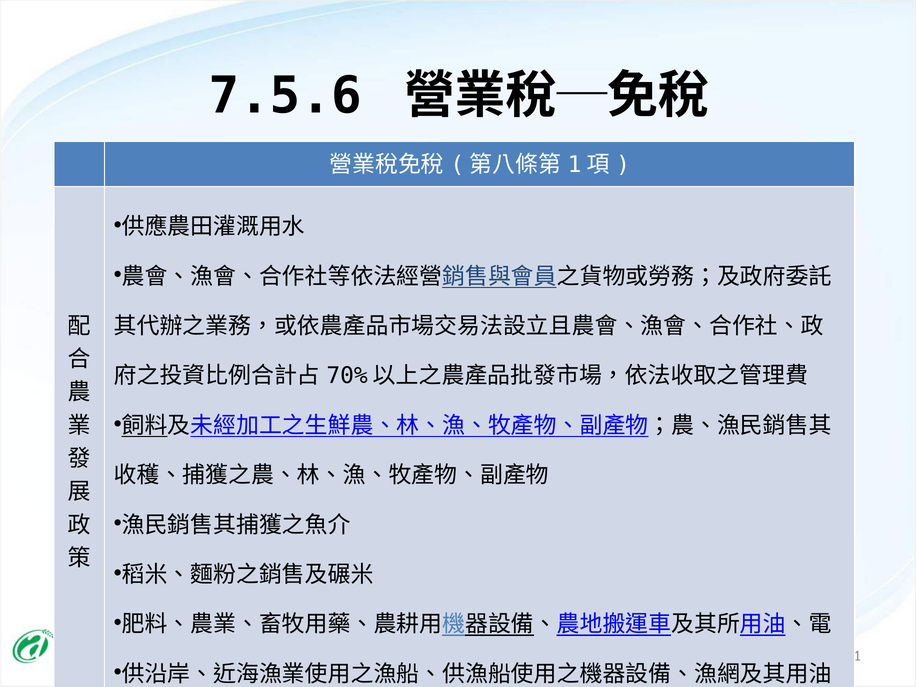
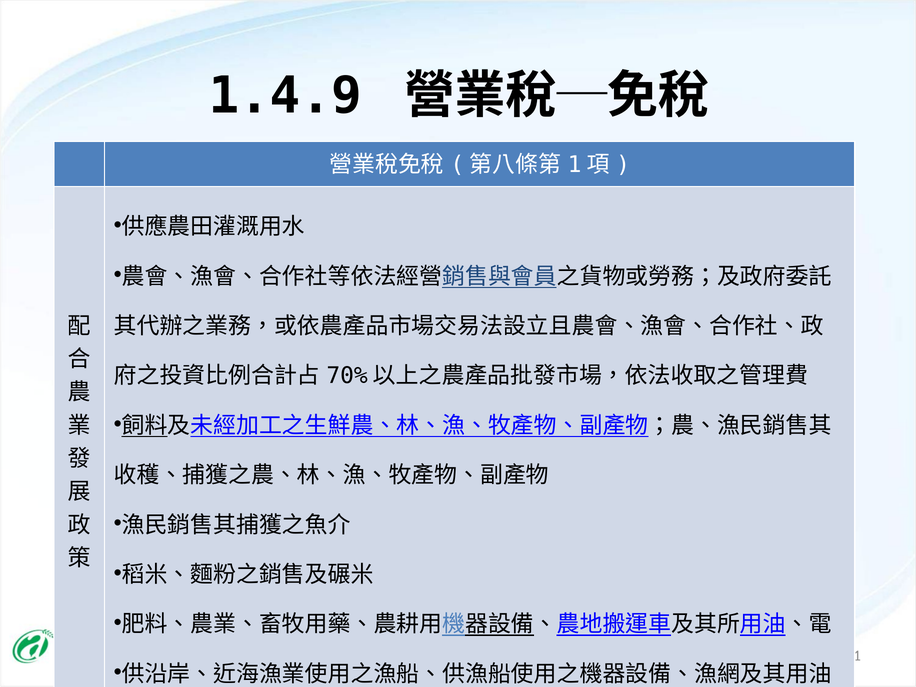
7.5.6: 7.5.6 -> 1.4.9 (285, 96)
